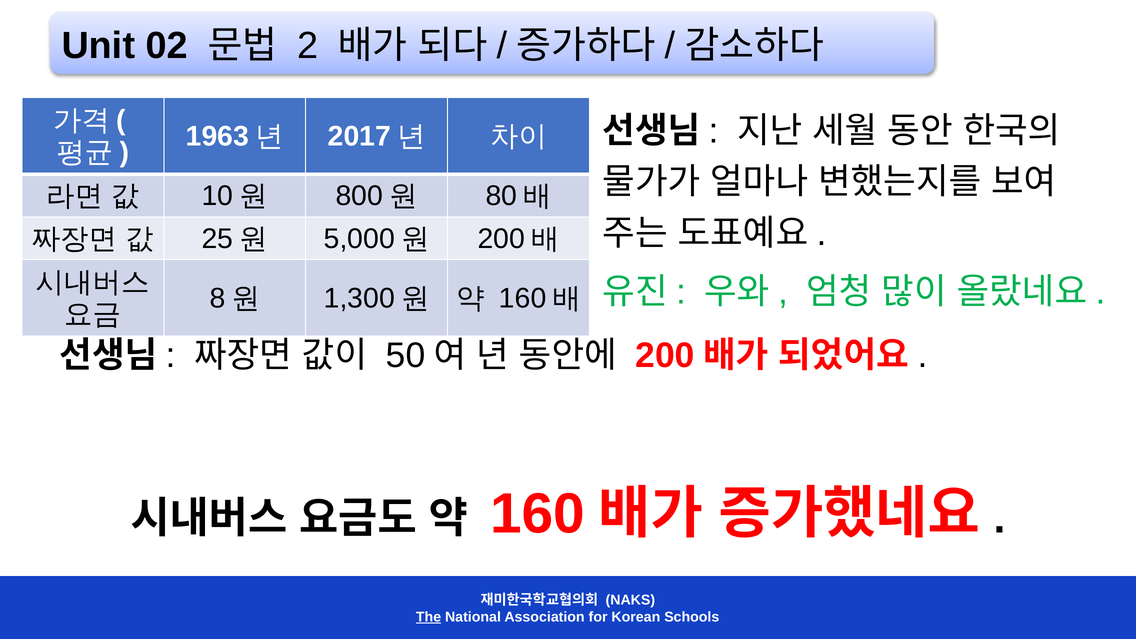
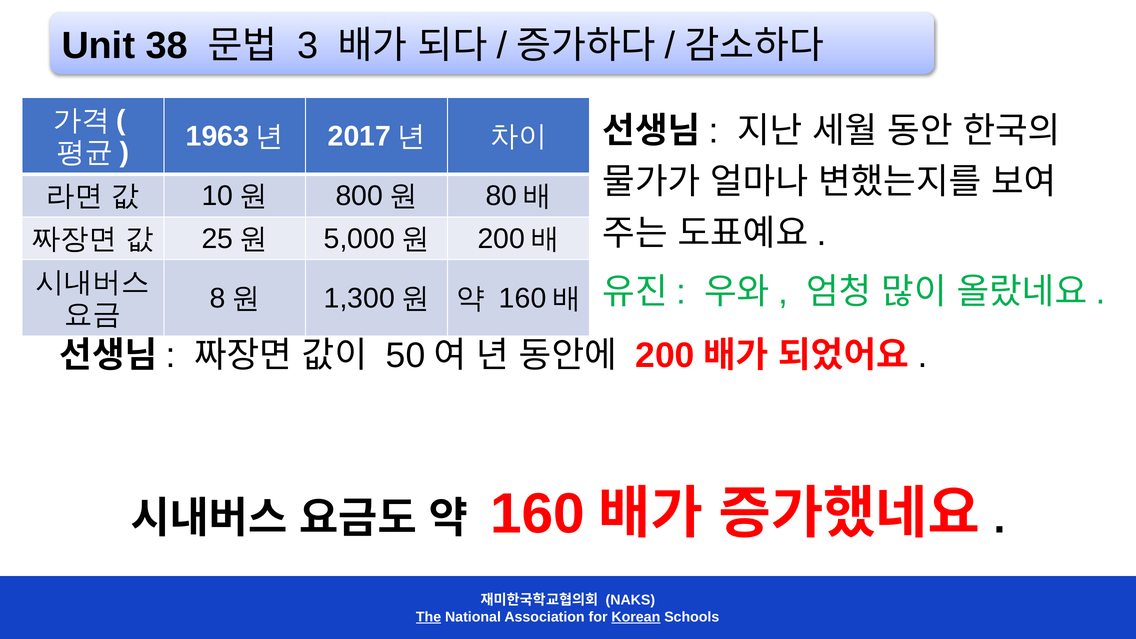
02: 02 -> 38 (167, 46)
2: 2 -> 3 (308, 46)
Korean underline: none -> present (636, 617)
